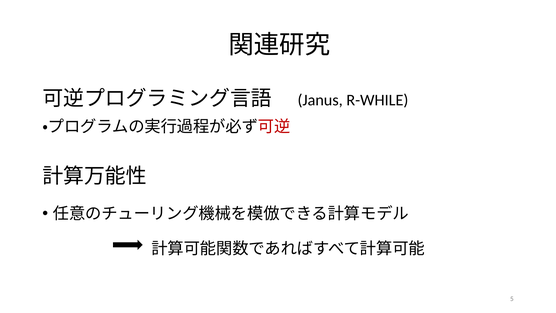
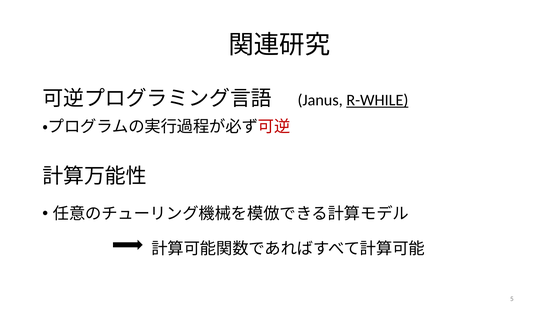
R-WHILE underline: none -> present (377, 100)
